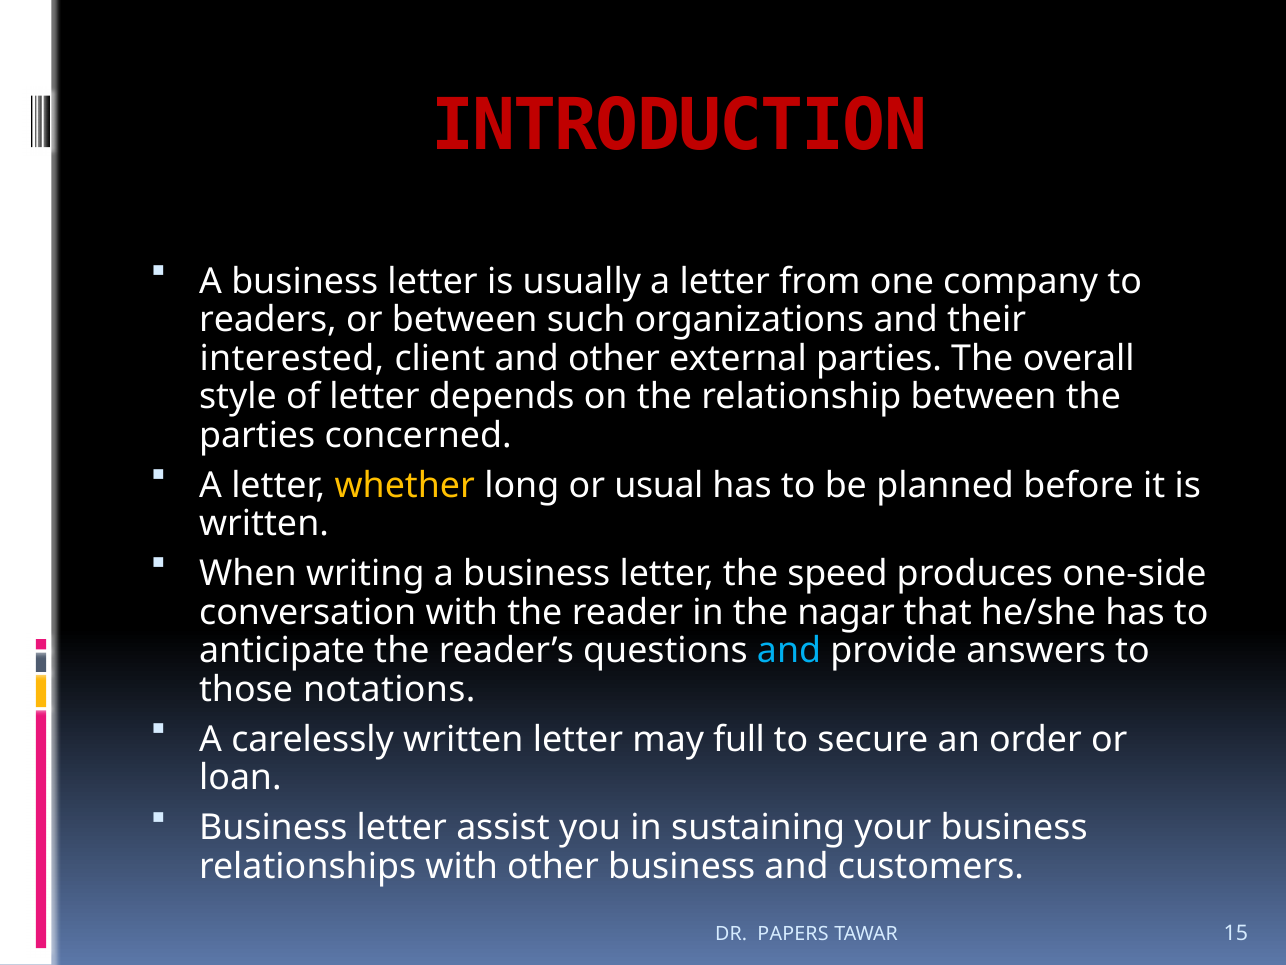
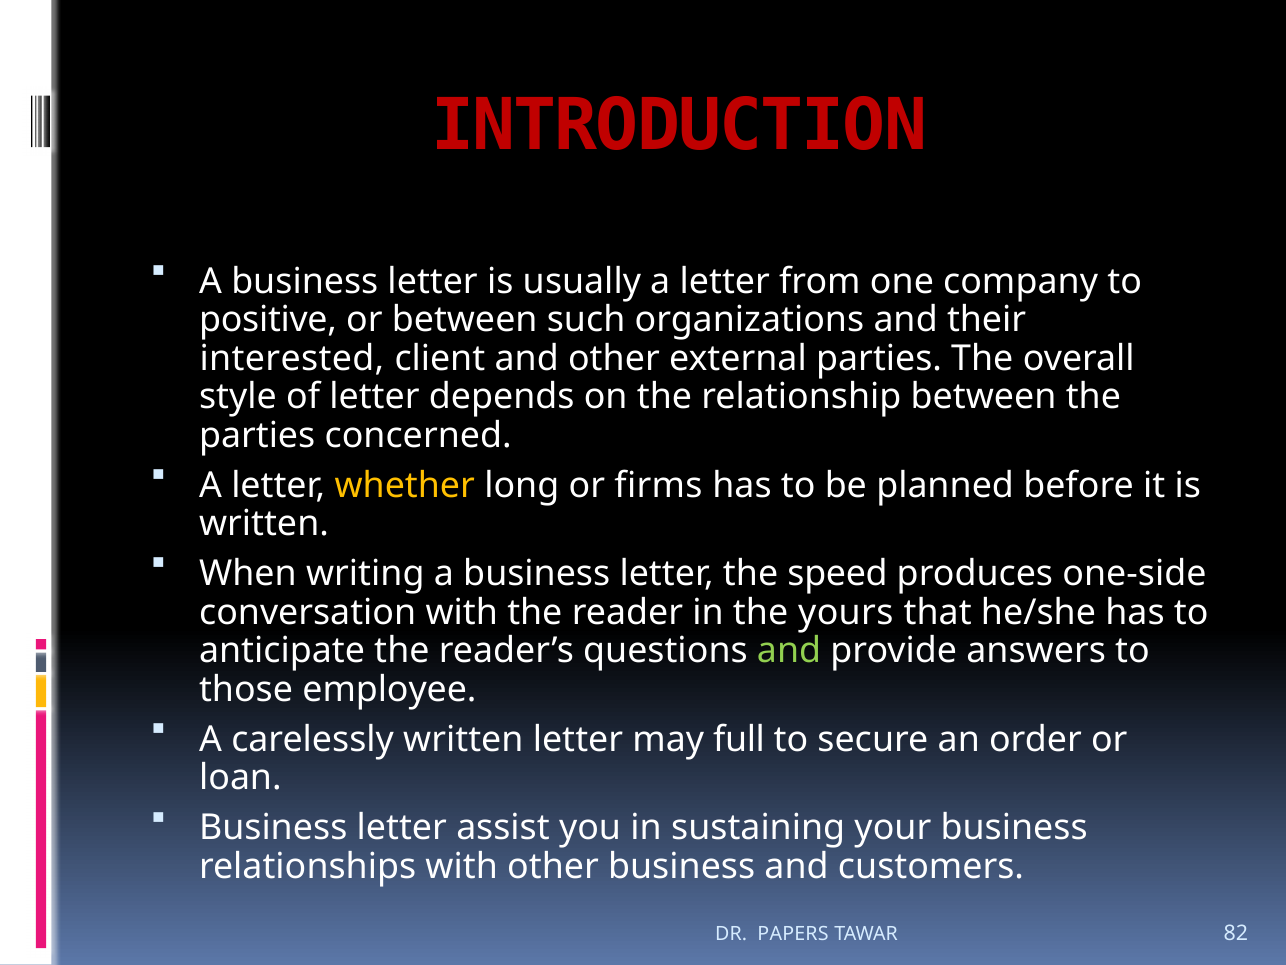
readers: readers -> positive (268, 320)
usual: usual -> firms (659, 485)
nagar: nagar -> yours (846, 612)
and colour: light blue -> light green (789, 651)
notations: notations -> employee (389, 689)
15: 15 -> 82 (1236, 933)
